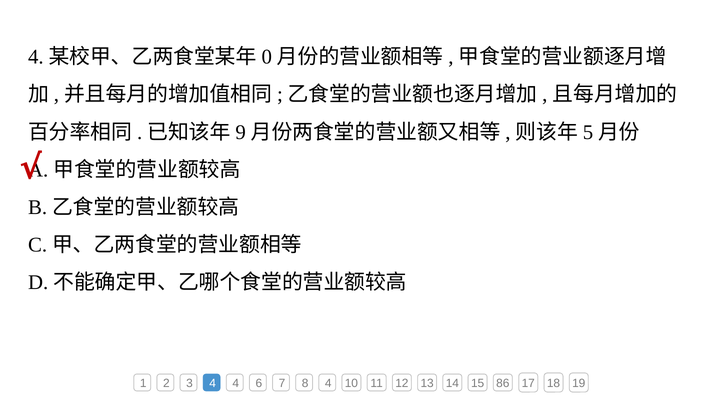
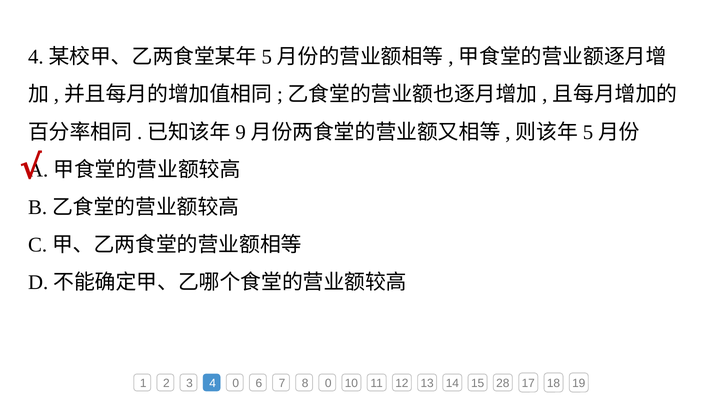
0: 0 -> 5 (267, 57)
4 4: 4 -> 0 (236, 383)
8 4: 4 -> 0 (328, 383)
86: 86 -> 28 (503, 383)
